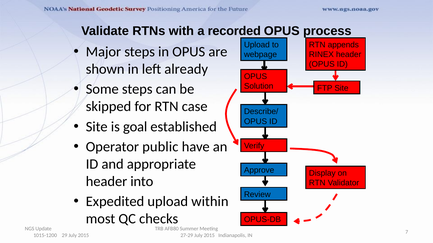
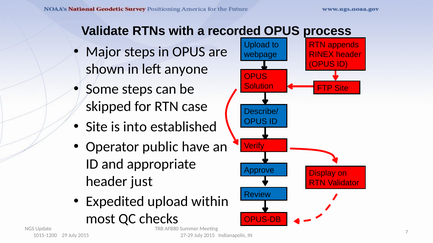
already: already -> anyone (186, 69)
goal: goal -> into (135, 127)
into: into -> just (142, 182)
